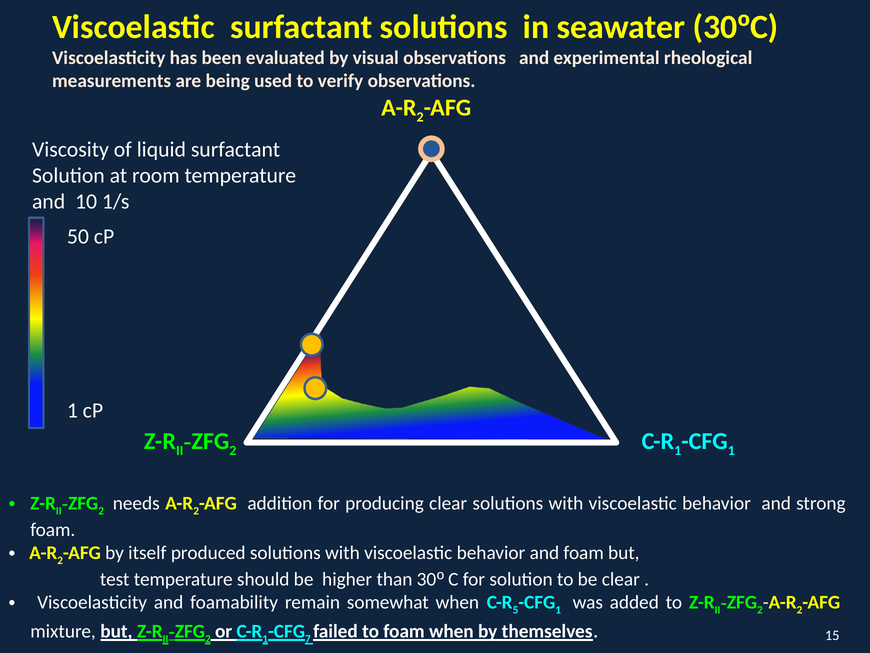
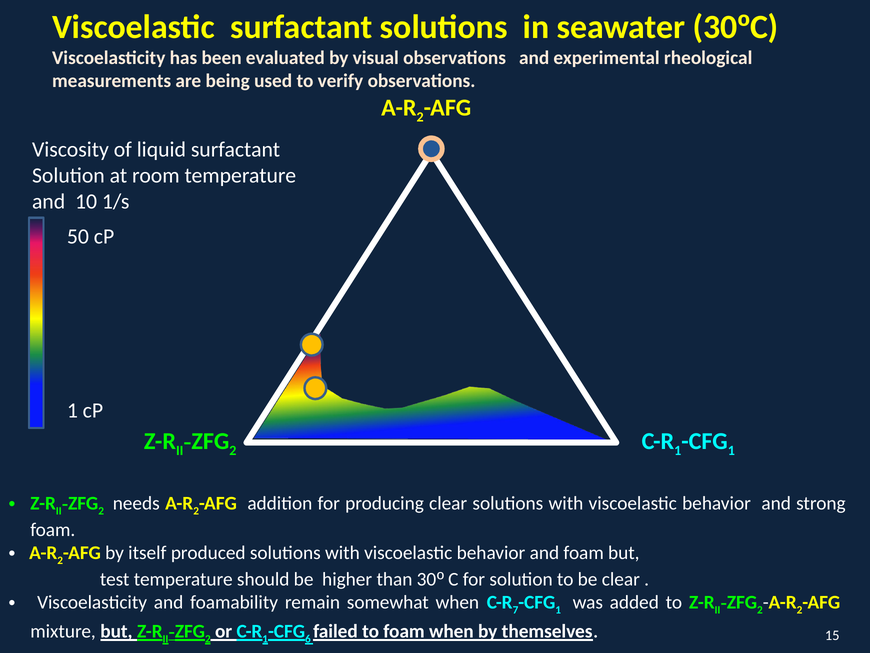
5: 5 -> 7 (515, 610)
7: 7 -> 6 (308, 638)
